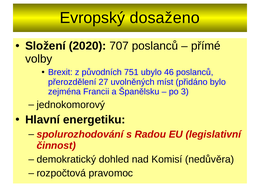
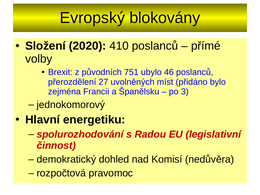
dosaženo: dosaženo -> blokovány (165, 18)
707: 707 -> 410 (119, 46)
